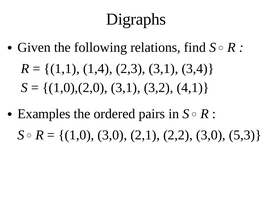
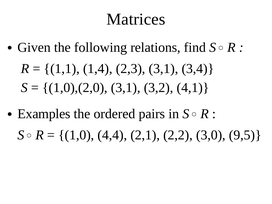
Digraphs: Digraphs -> Matrices (136, 19)
1,0 3,0: 3,0 -> 4,4 (112, 135)
5,3: 5,3 -> 9,5 (245, 135)
